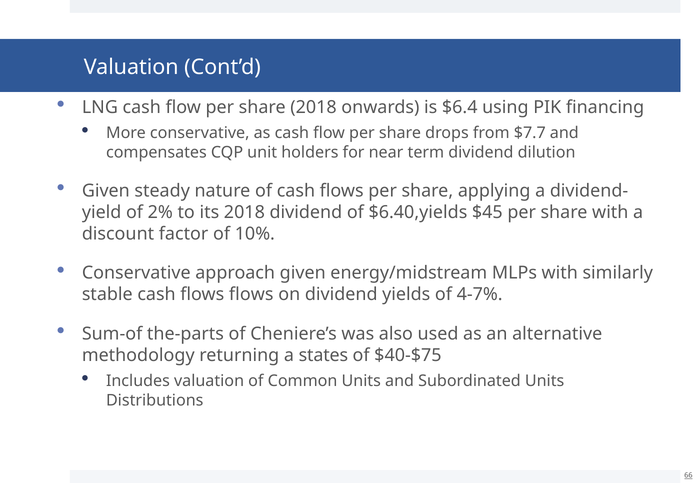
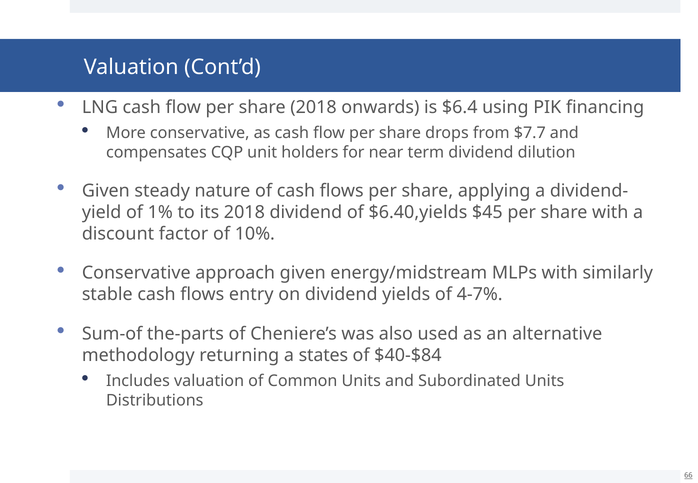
2%: 2% -> 1% (160, 212)
flows flows: flows -> entry (251, 295)
$40-$75: $40-$75 -> $40-$84 (408, 356)
